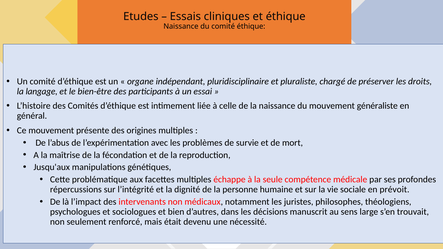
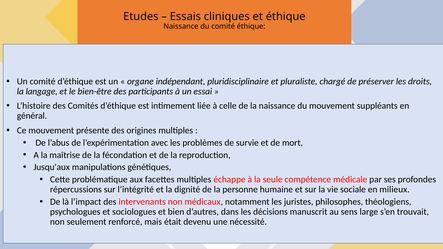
généraliste: généraliste -> suppléants (377, 106)
prévoit: prévoit -> milieux (395, 190)
